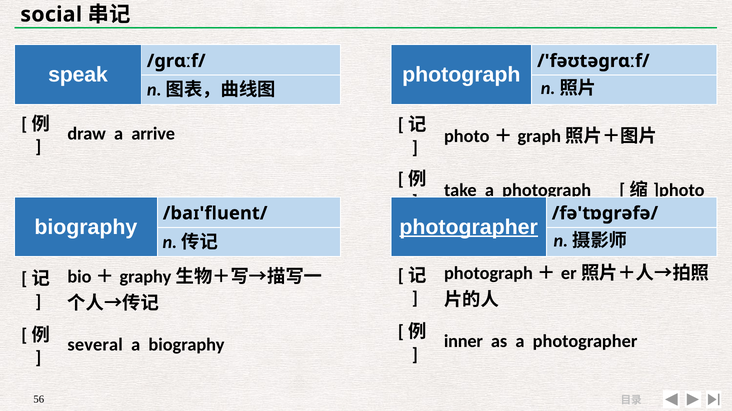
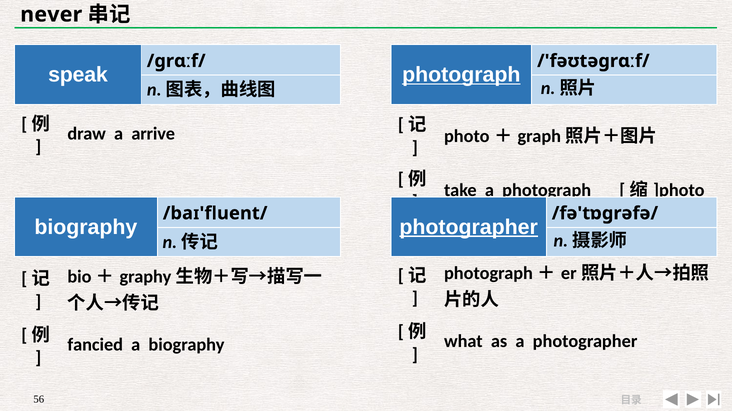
social: social -> never (51, 15)
photograph underline: none -> present (461, 75)
inner: inner -> what (463, 342)
several: several -> fancied (95, 345)
